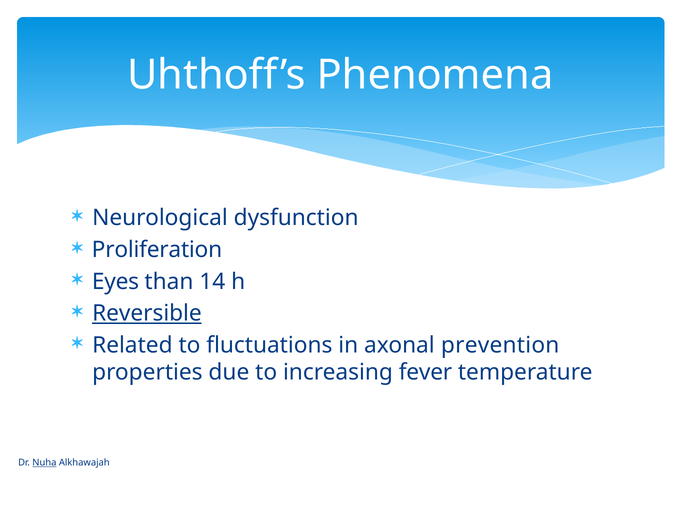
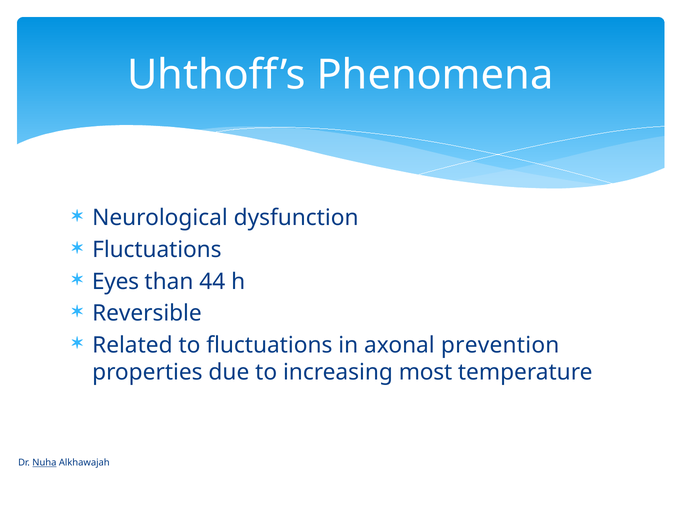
Proliferation: Proliferation -> Fluctuations (157, 250)
14: 14 -> 44 (212, 281)
Reversible underline: present -> none (147, 313)
fever: fever -> most (425, 372)
